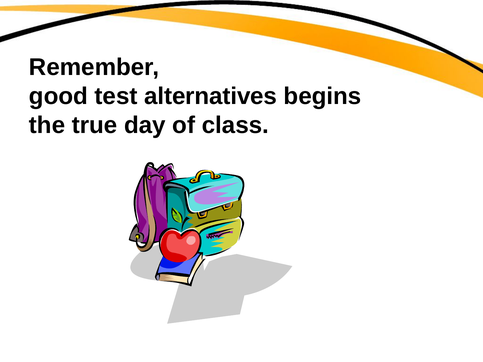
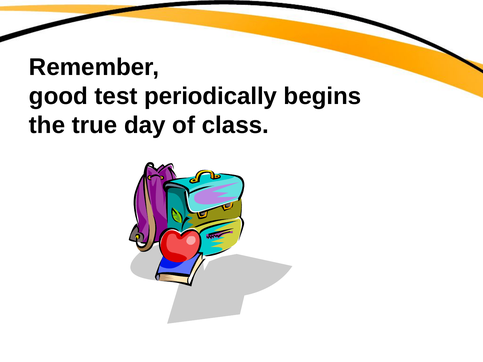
alternatives: alternatives -> periodically (211, 96)
